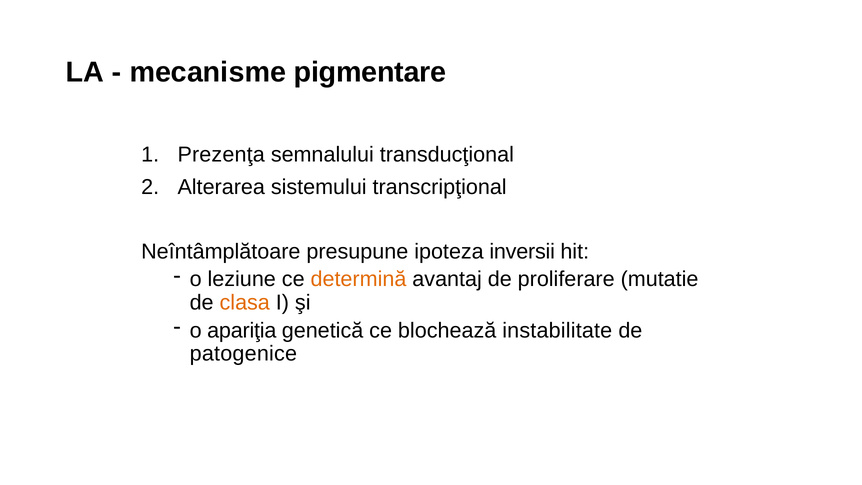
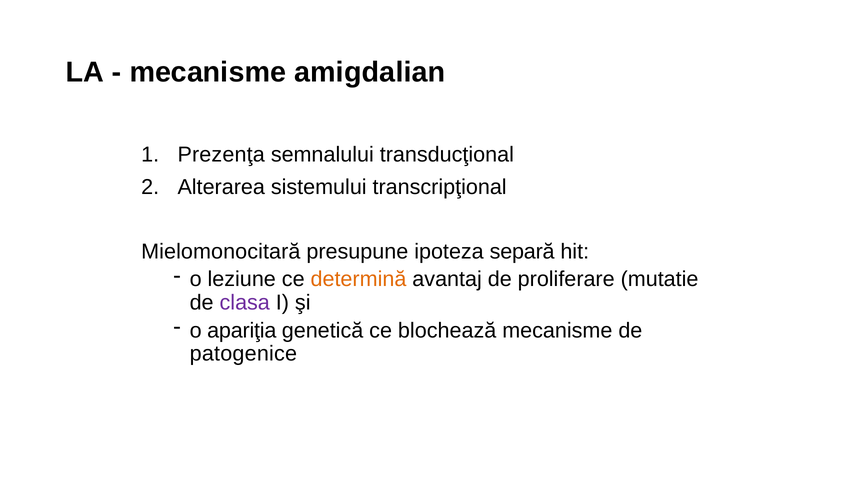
pigmentare: pigmentare -> amigdalian (370, 72)
Neîntâmplătoare: Neîntâmplătoare -> Mielomonocitară (221, 252)
inversii: inversii -> separă (522, 252)
clasa colour: orange -> purple (245, 303)
blochează instabilitate: instabilitate -> mecanisme (557, 330)
